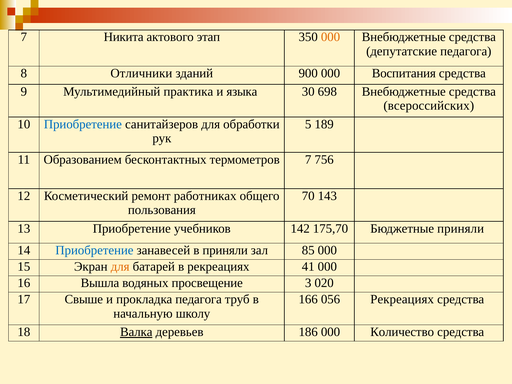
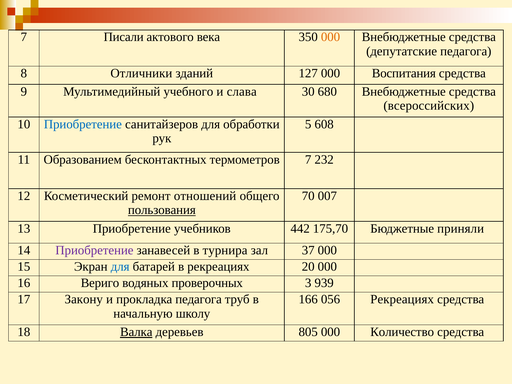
Никита: Никита -> Писали (124, 37)
этап: этап -> века (208, 37)
900: 900 -> 127 (308, 73)
практика: практика -> учебного (188, 92)
языка: языка -> слава (242, 92)
698: 698 -> 680 (327, 92)
189: 189 -> 608 (324, 124)
756: 756 -> 232 (324, 160)
работниках: работниках -> отношений (205, 196)
143: 143 -> 007 (327, 196)
пользования underline: none -> present (162, 210)
142: 142 -> 442 (300, 229)
Приобретение colour: blue -> purple (94, 250)
в приняли: приняли -> турнира (225, 250)
85: 85 -> 37 (308, 250)
для colour: orange -> blue (120, 267)
41: 41 -> 20 (308, 267)
Вышла: Вышла -> Вериго (100, 283)
просвещение: просвещение -> проверочных (207, 283)
020: 020 -> 939 (324, 283)
Свыше: Свыше -> Закону (84, 299)
186: 186 -> 805 (308, 332)
